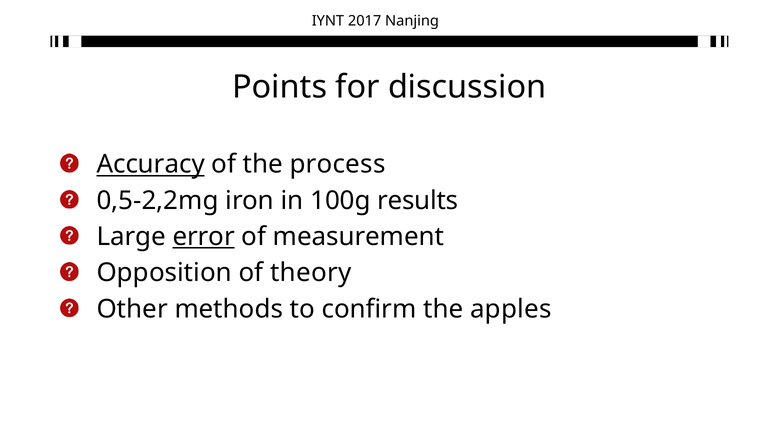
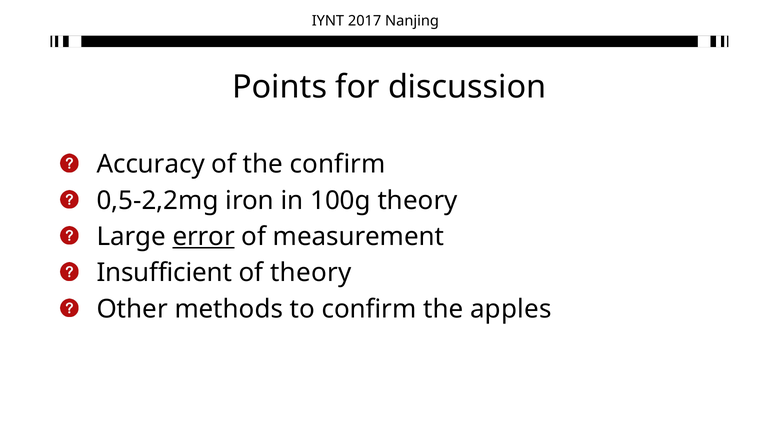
Accuracy underline: present -> none (151, 164)
the process: process -> confirm (338, 164)
100g results: results -> theory (418, 201)
Opposition: Opposition -> Insufficient (164, 273)
